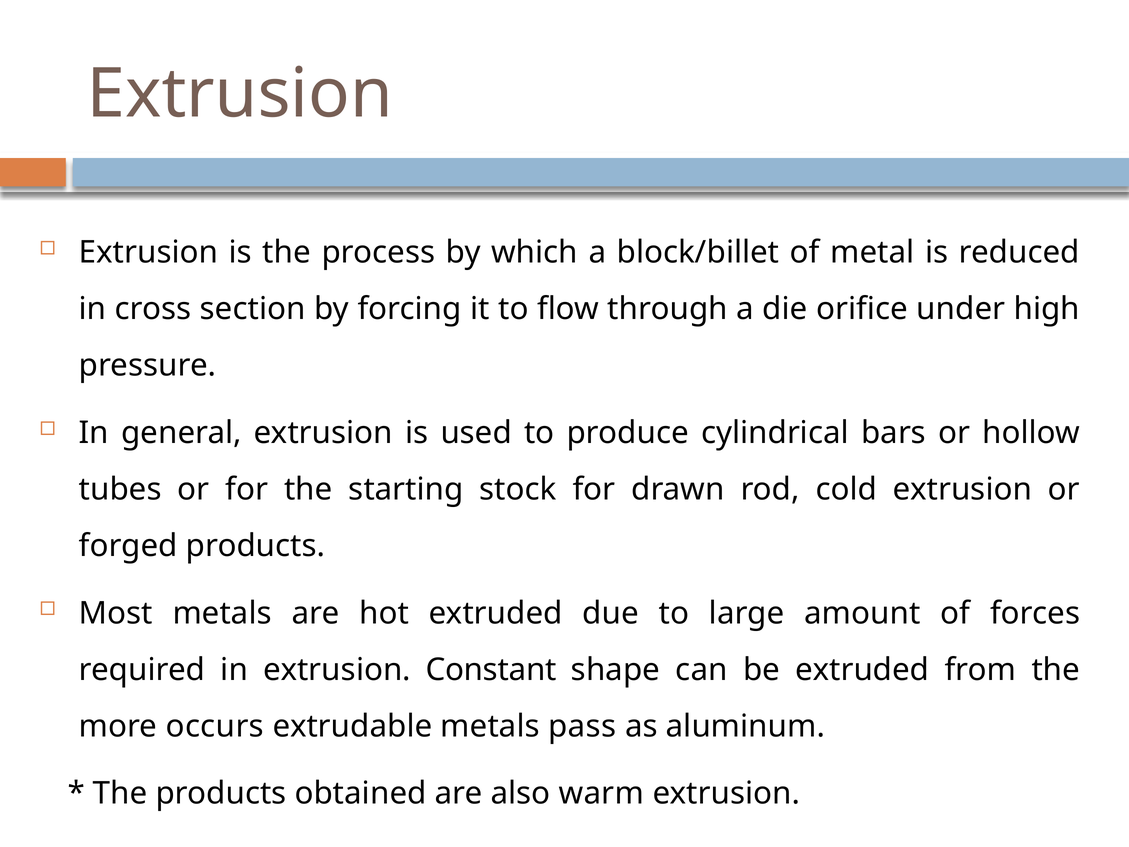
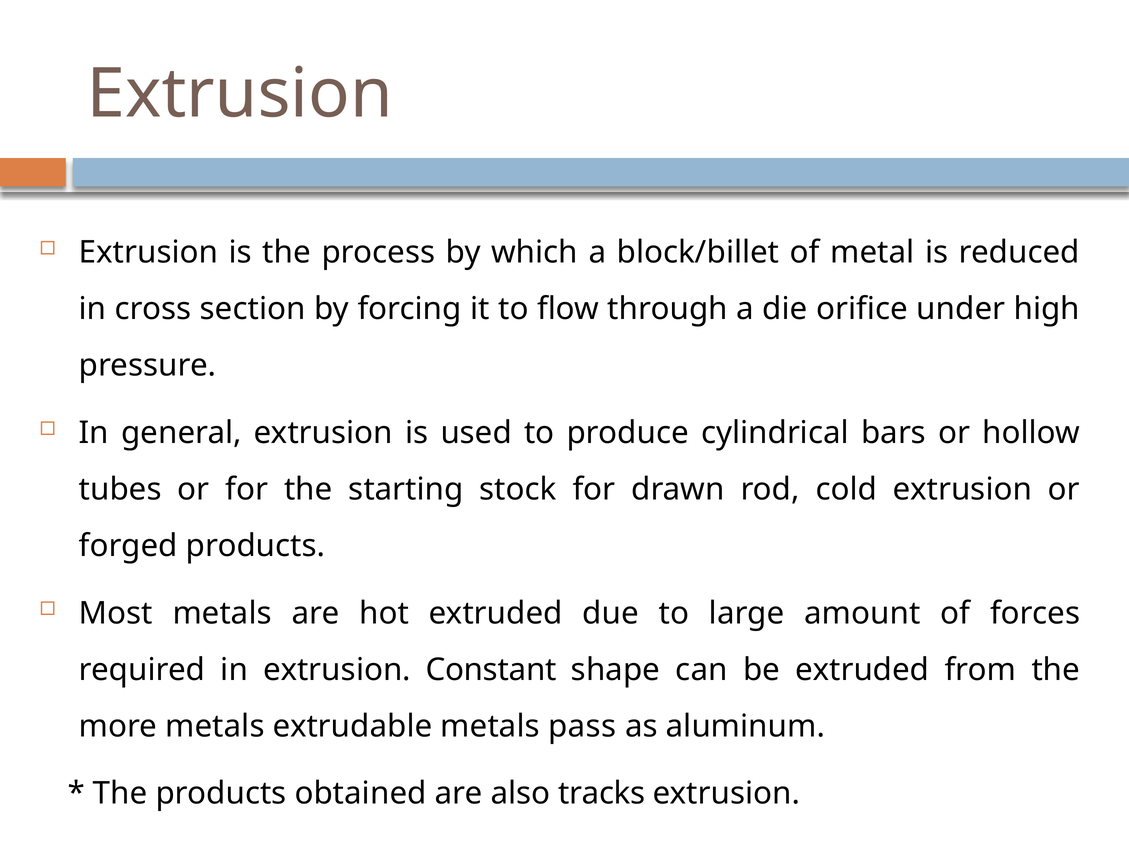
more occurs: occurs -> metals (215, 726)
warm: warm -> tracks (602, 793)
